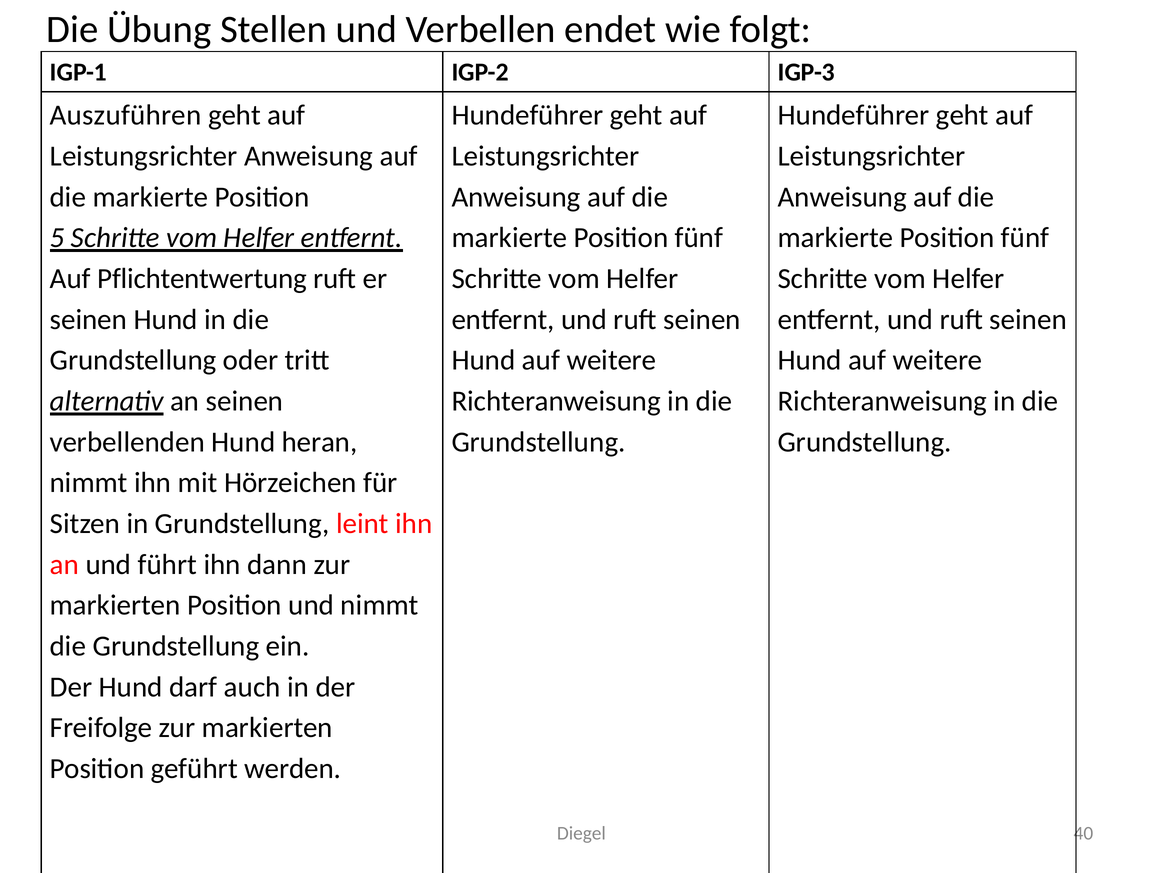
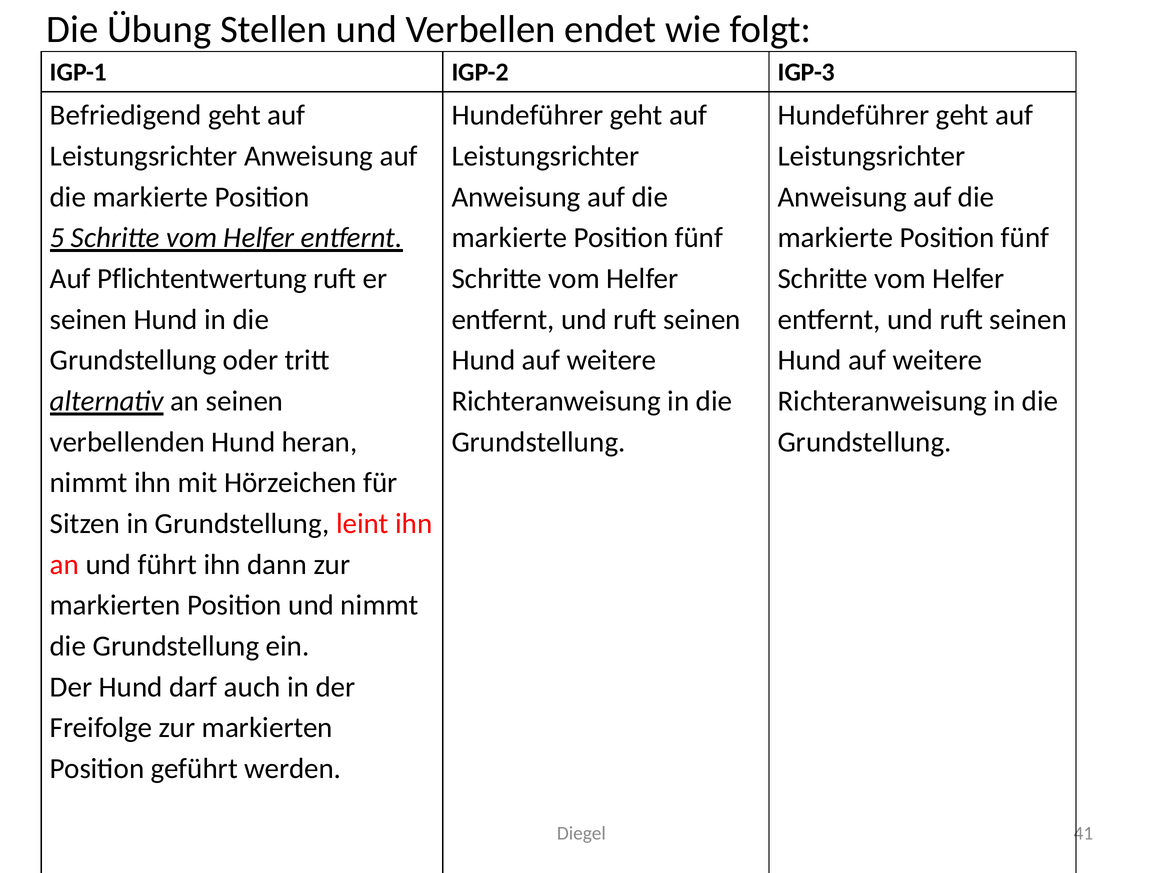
Auszuführen: Auszuführen -> Befriedigend (126, 115)
40: 40 -> 41 (1083, 833)
